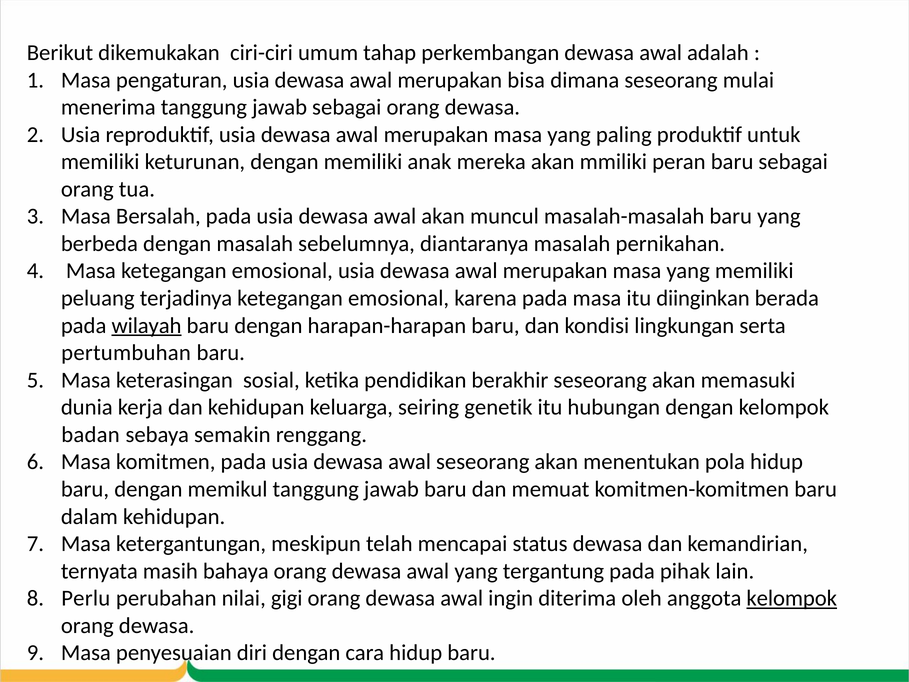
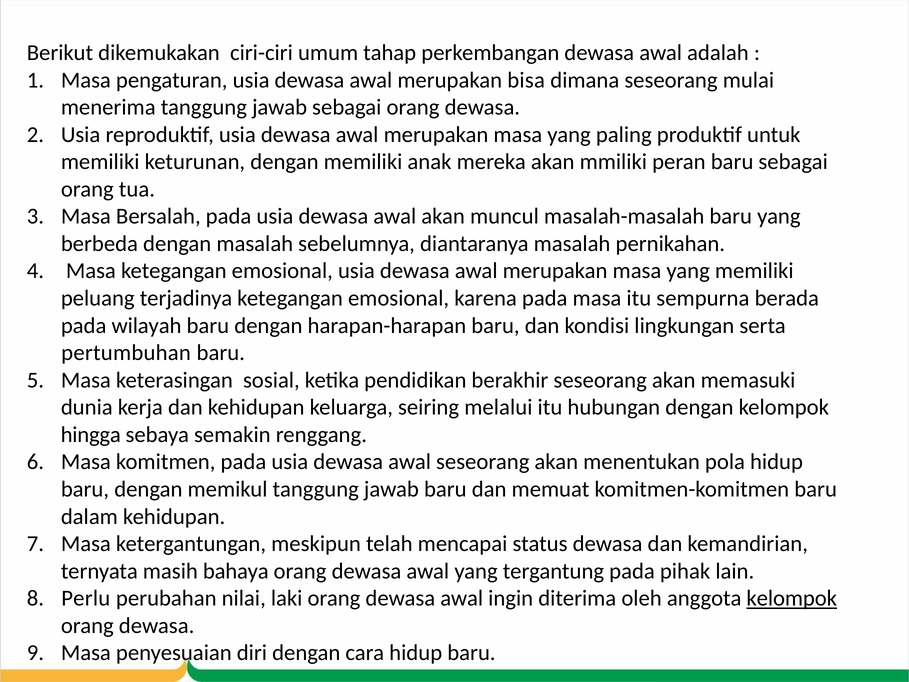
diinginkan: diinginkan -> sempurna (703, 298)
wilayah underline: present -> none (147, 325)
genetik: genetik -> melalui (498, 407)
badan: badan -> hingga (91, 435)
gigi: gigi -> laki (287, 598)
